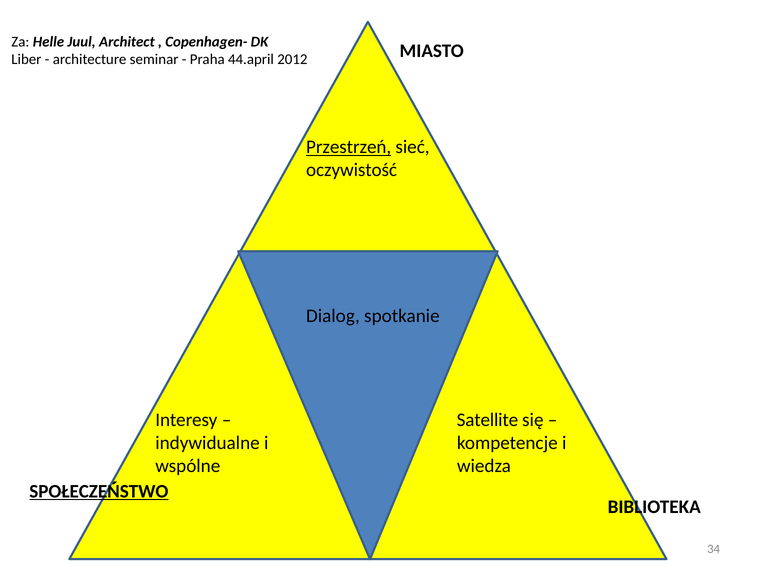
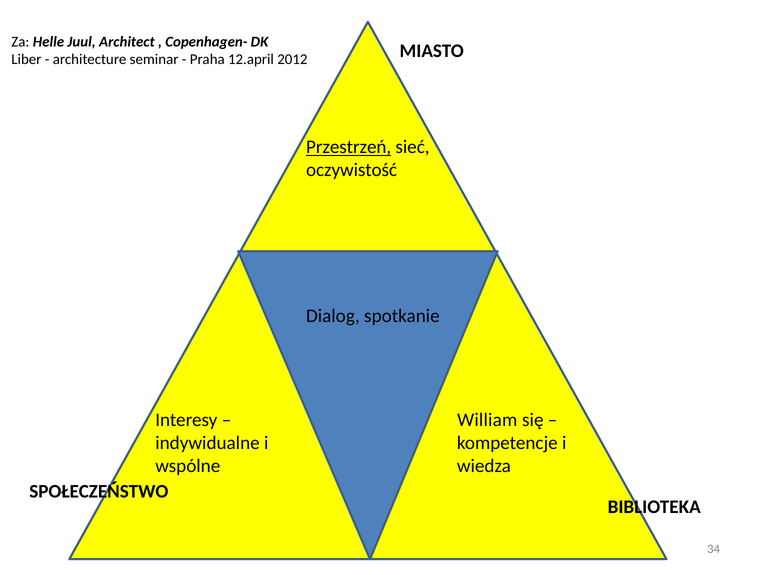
44.april: 44.april -> 12.april (251, 59)
Satellite: Satellite -> William (487, 420)
SPOŁECZEŃSTWO underline: present -> none (99, 491)
